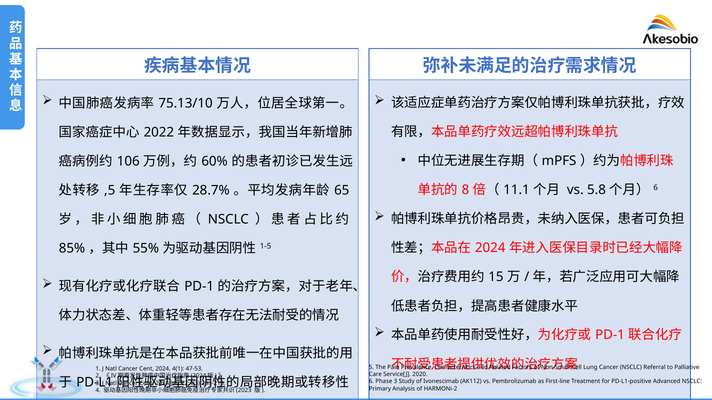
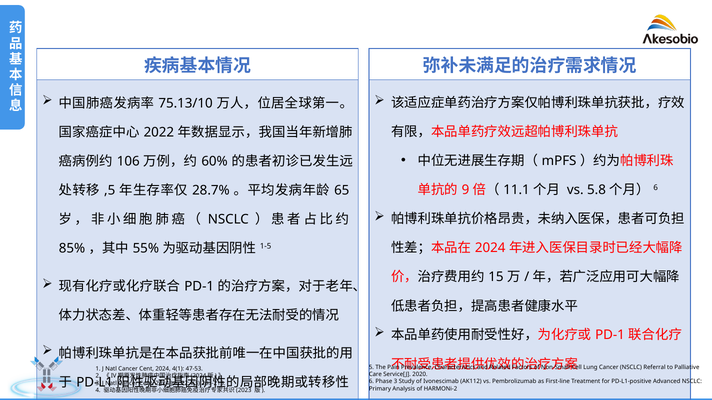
8: 8 -> 9 (465, 190)
